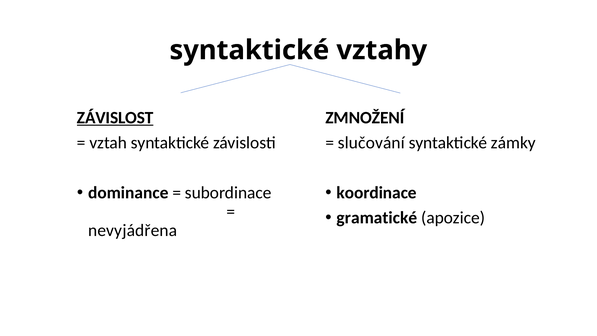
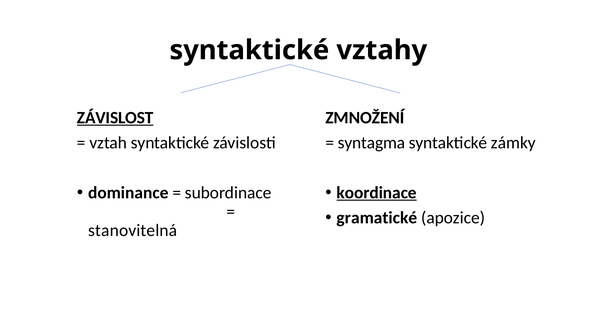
slučování: slučování -> syntagma (372, 143)
koordinace underline: none -> present (377, 193)
nevyjádřena: nevyjádřena -> stanovitelná (133, 230)
